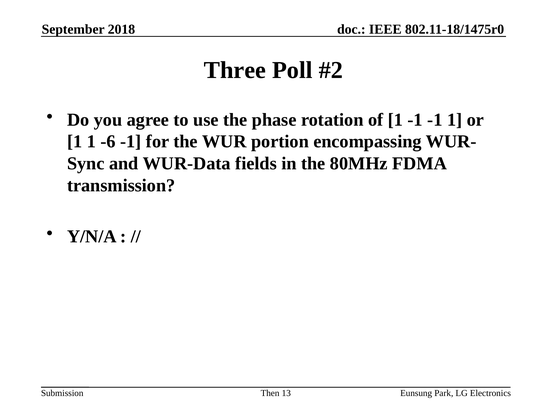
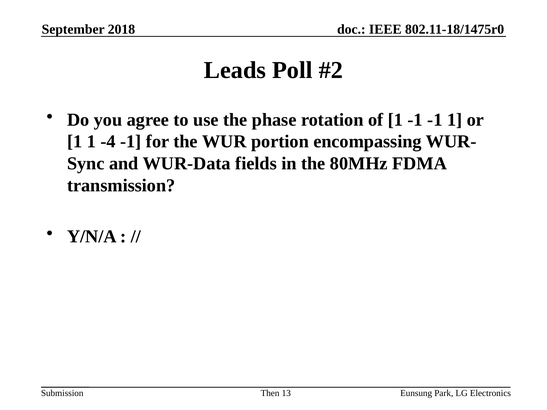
Three: Three -> Leads (235, 70)
-6: -6 -> -4 (108, 142)
